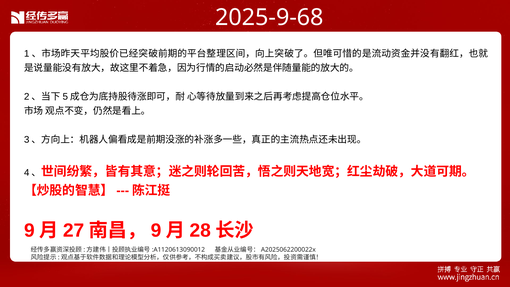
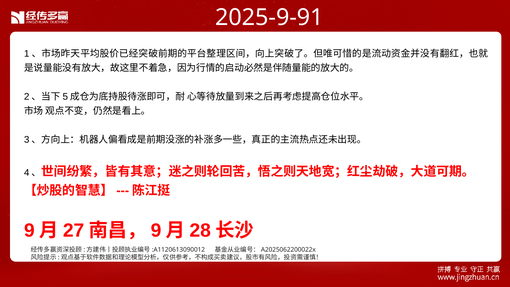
2025-9-68: 2025-9-68 -> 2025-9-91 (269, 18)
